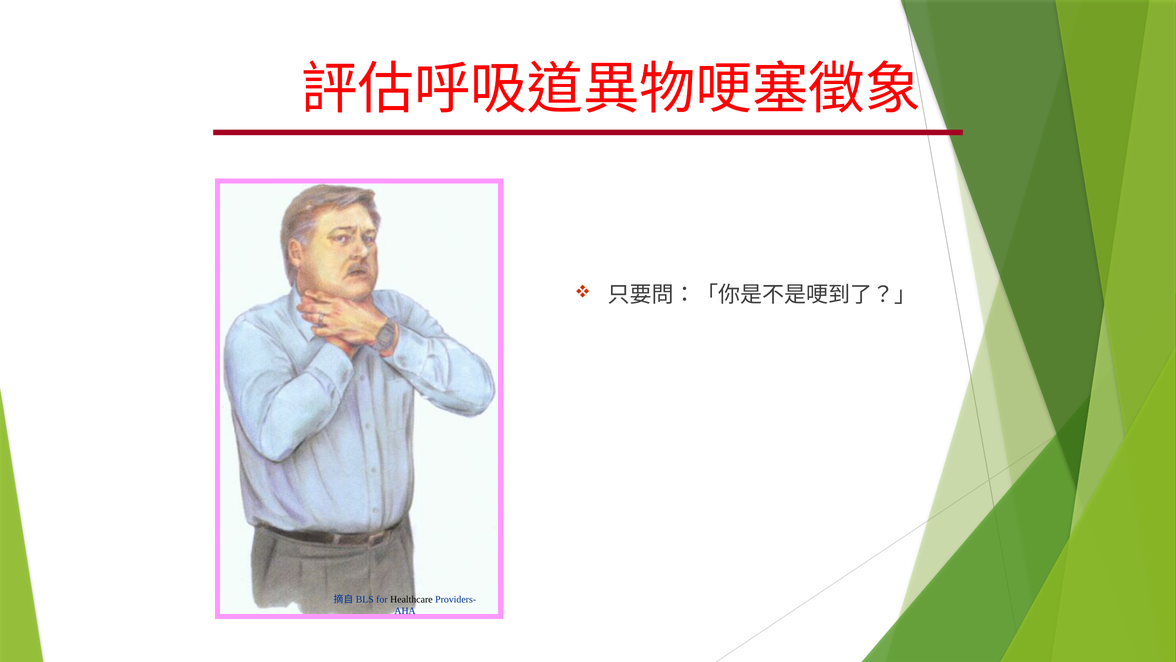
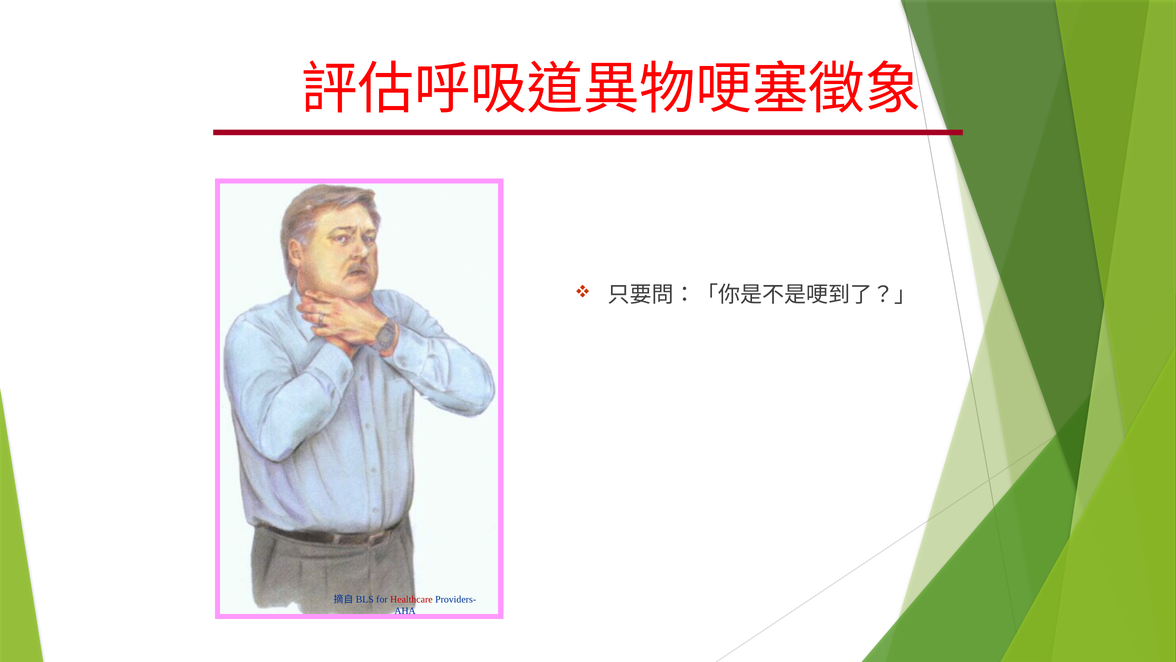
Healthcare colour: black -> red (411, 599)
